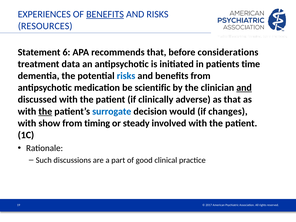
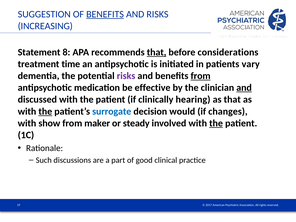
EXPERIENCES: EXPERIENCES -> SUGGESTION (44, 14)
RESOURCES: RESOURCES -> INCREASING (45, 26)
6: 6 -> 8 (66, 52)
that underline: none -> present (157, 52)
data: data -> time (71, 64)
time: time -> vary (251, 64)
risks colour: blue -> purple (126, 76)
from underline: none -> present (201, 76)
scientific: scientific -> effective (153, 88)
adverse: adverse -> hearing (193, 100)
timing: timing -> maker (97, 123)
the underline: none -> present (216, 123)
